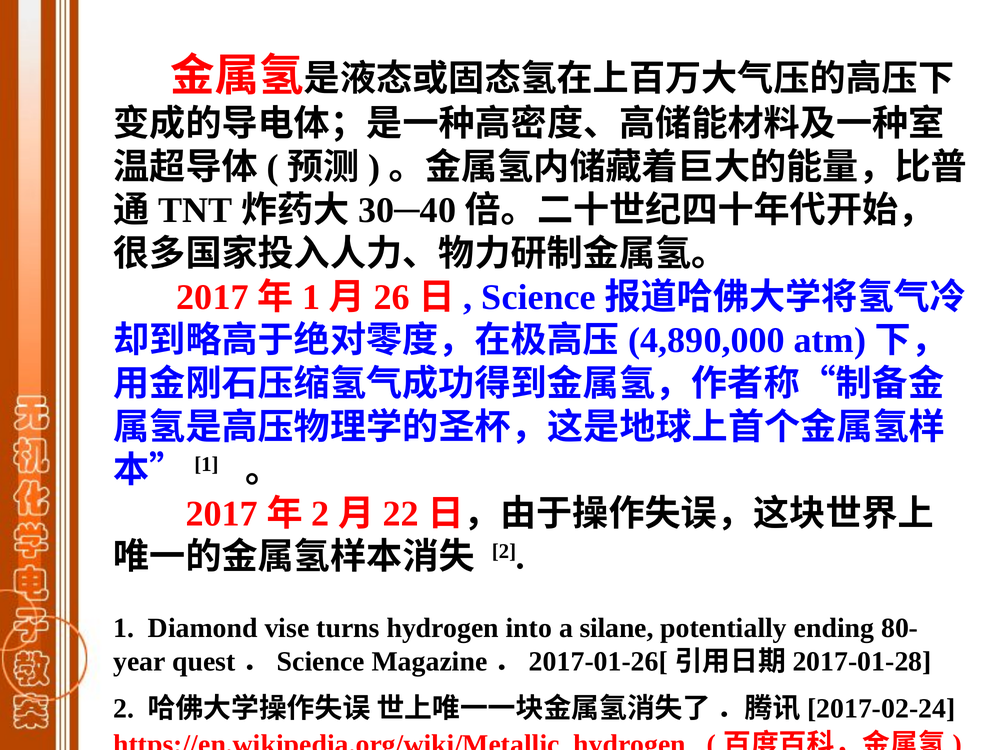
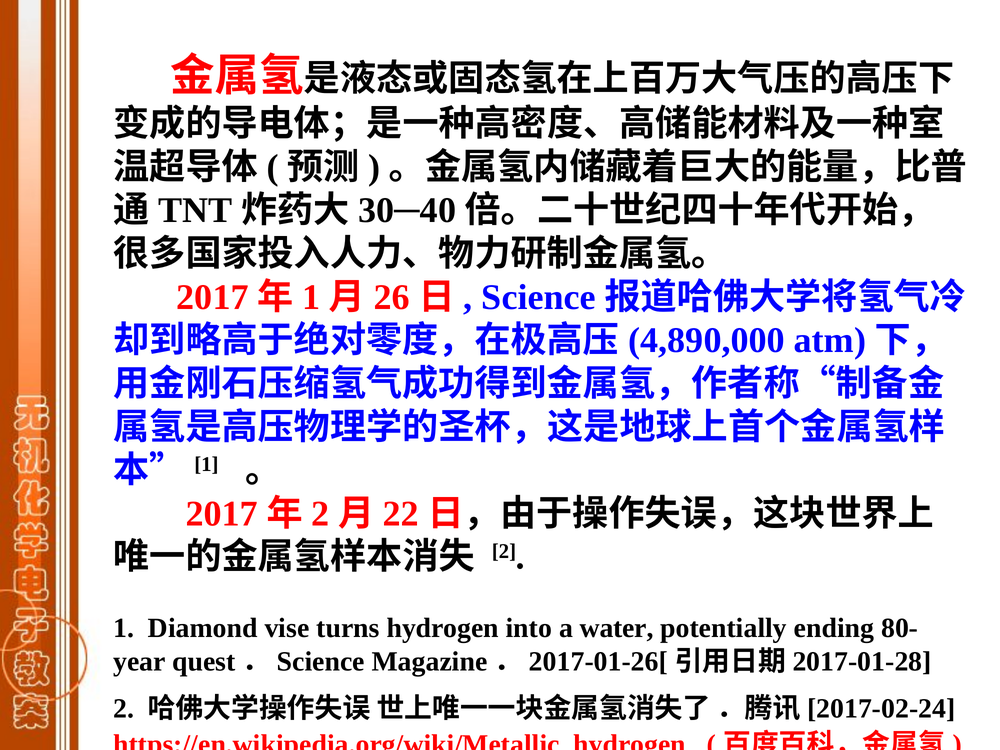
silane: silane -> water (617, 628)
